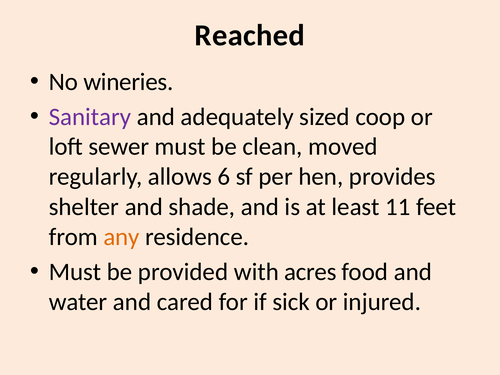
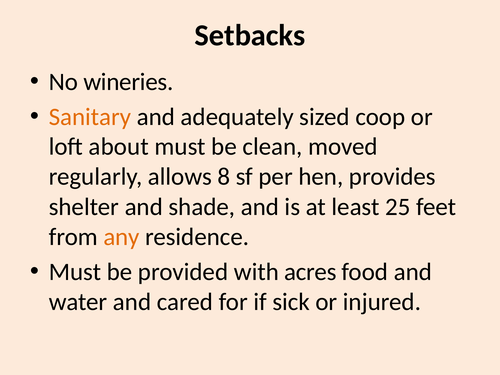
Reached: Reached -> Setbacks (250, 35)
Sanitary colour: purple -> orange (90, 117)
sewer: sewer -> about (119, 147)
6: 6 -> 8 (224, 177)
11: 11 -> 25 (398, 207)
